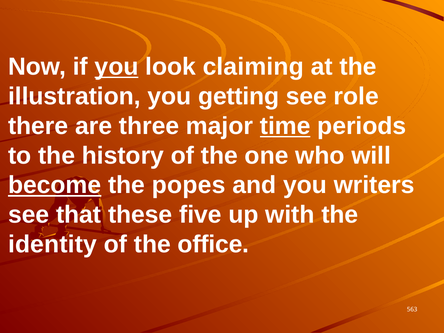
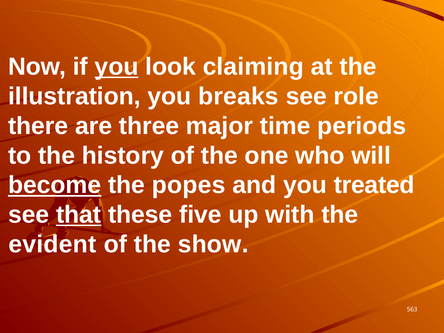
getting: getting -> breaks (238, 96)
time underline: present -> none (285, 126)
writers: writers -> treated (374, 185)
that underline: none -> present (79, 215)
identity: identity -> evident (52, 244)
office: office -> show (213, 244)
